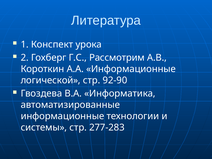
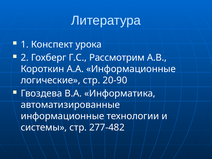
логической: логической -> логические (51, 80)
92-90: 92-90 -> 20-90 (115, 80)
277-283: 277-283 -> 277-482 (107, 127)
